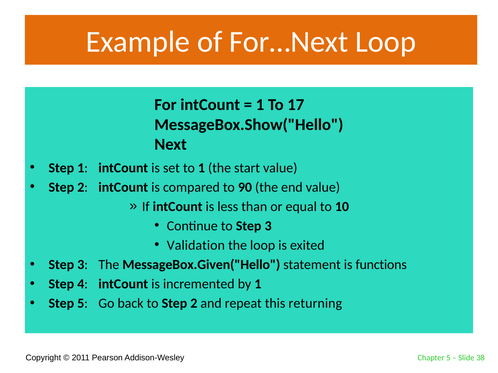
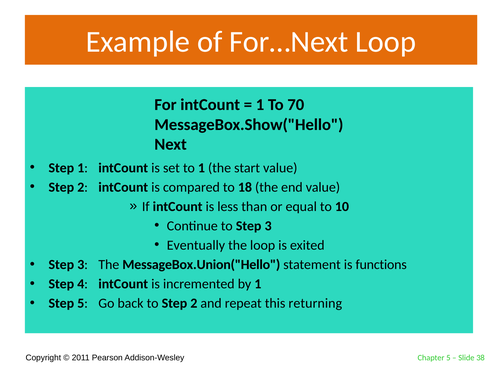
17: 17 -> 70 (296, 105)
90: 90 -> 18 (245, 187)
Validation: Validation -> Eventually (196, 246)
MessageBox.Given("Hello: MessageBox.Given("Hello -> MessageBox.Union("Hello (201, 265)
